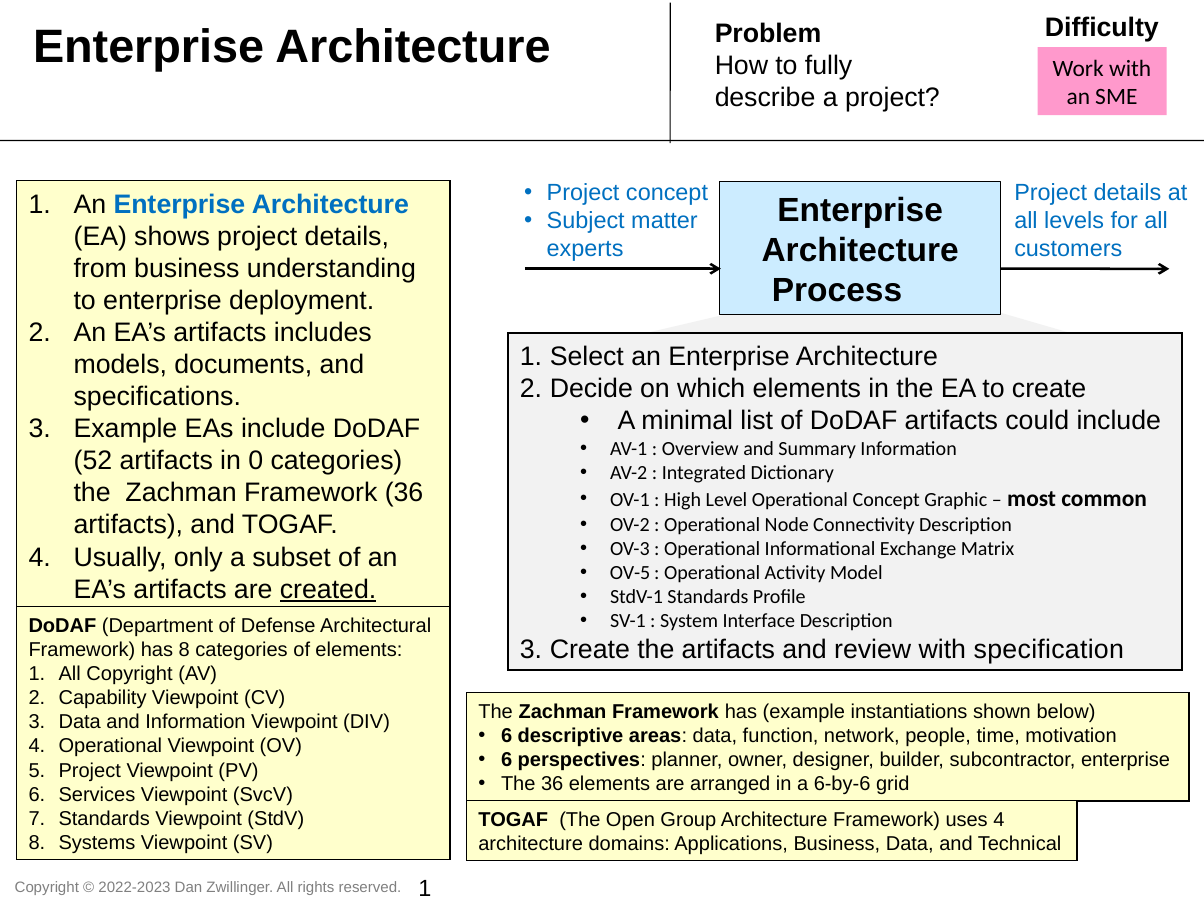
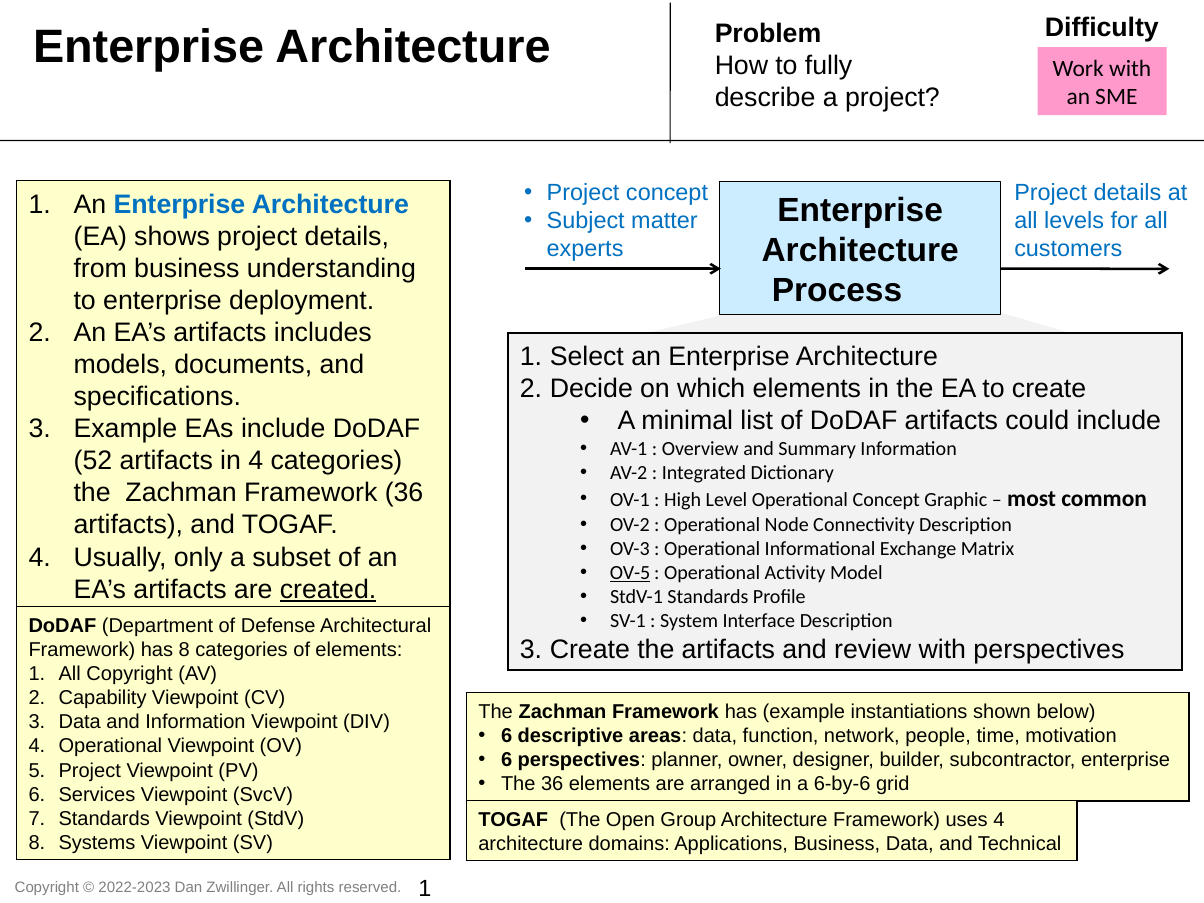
in 0: 0 -> 4 (256, 461)
OV-5 underline: none -> present (630, 573)
with specification: specification -> perspectives (1049, 650)
